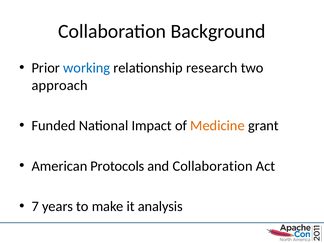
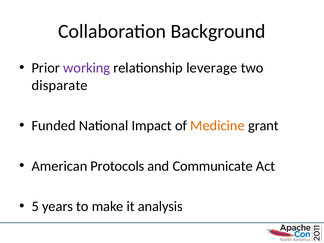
working colour: blue -> purple (87, 68)
research: research -> leverage (212, 68)
approach: approach -> disparate (60, 85)
and Collaboration: Collaboration -> Communicate (213, 166)
7: 7 -> 5 (35, 206)
